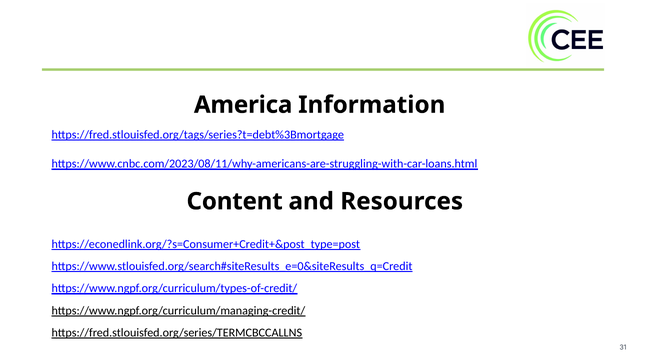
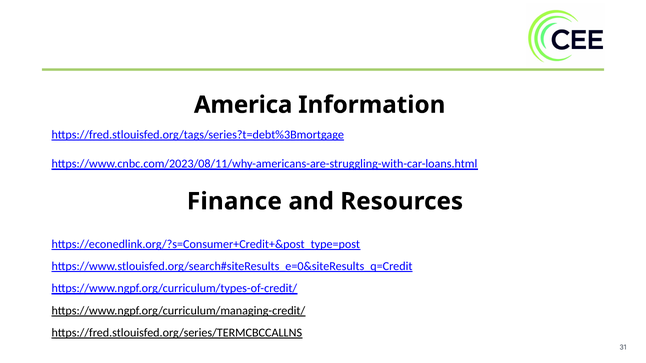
Content: Content -> Finance (234, 202)
